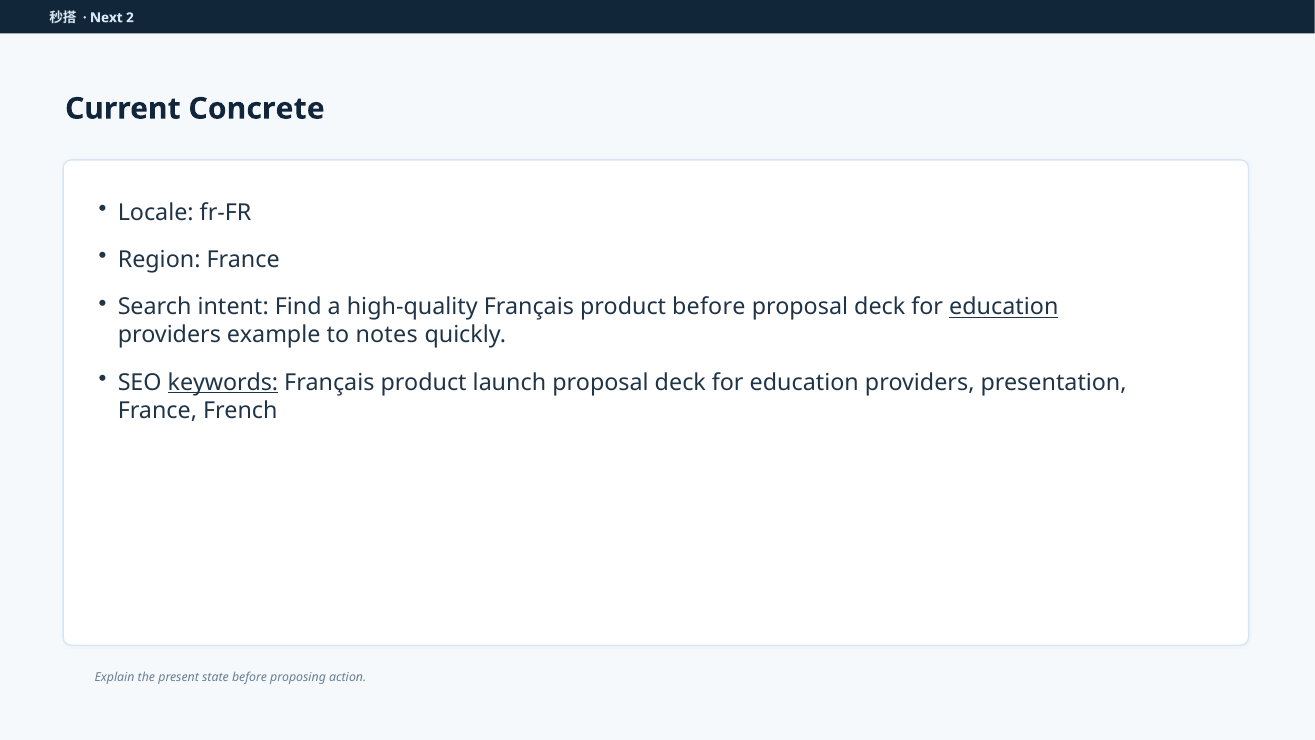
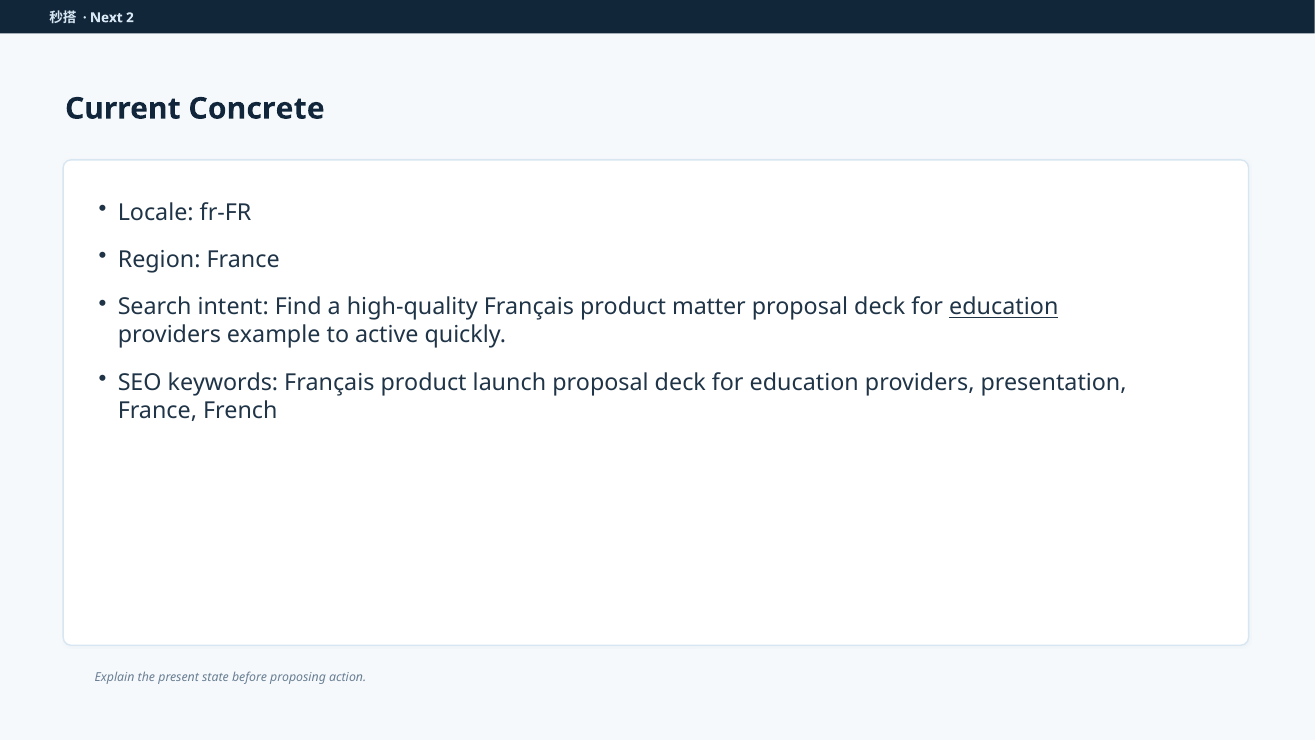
product before: before -> matter (709, 307)
notes: notes -> active (387, 335)
keywords underline: present -> none (223, 382)
